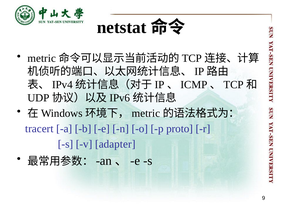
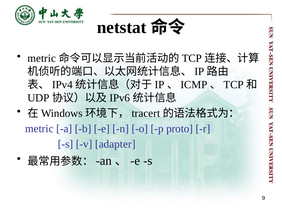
metric: metric -> tracert (146, 113)
tracert: tracert -> metric (39, 128)
